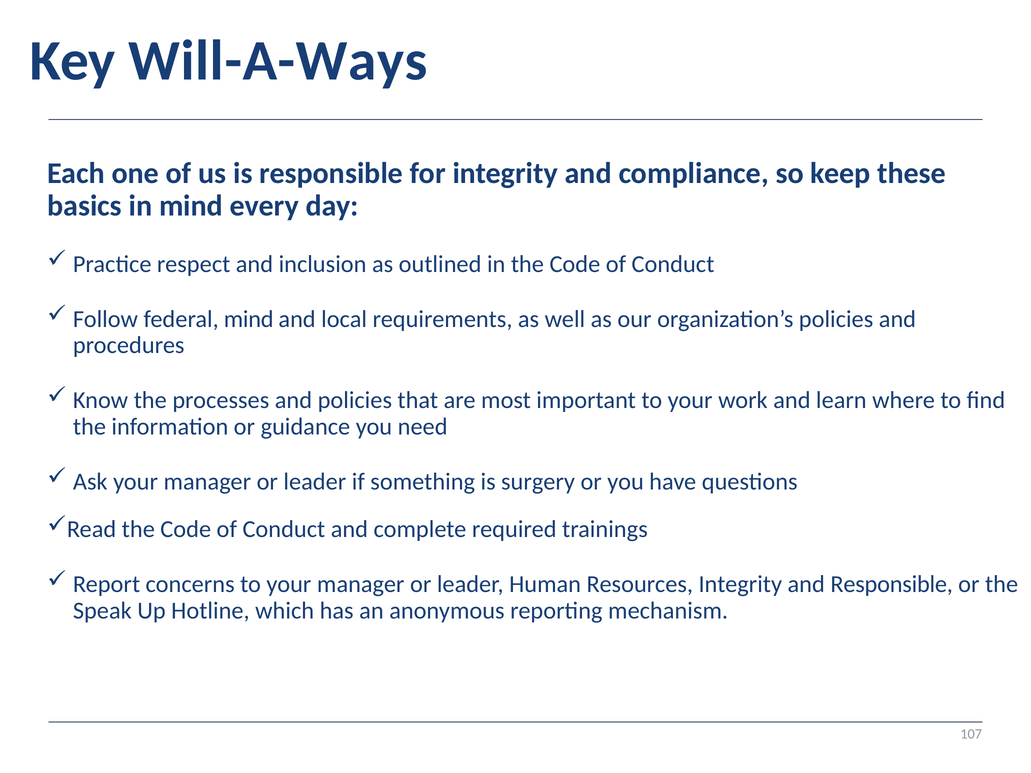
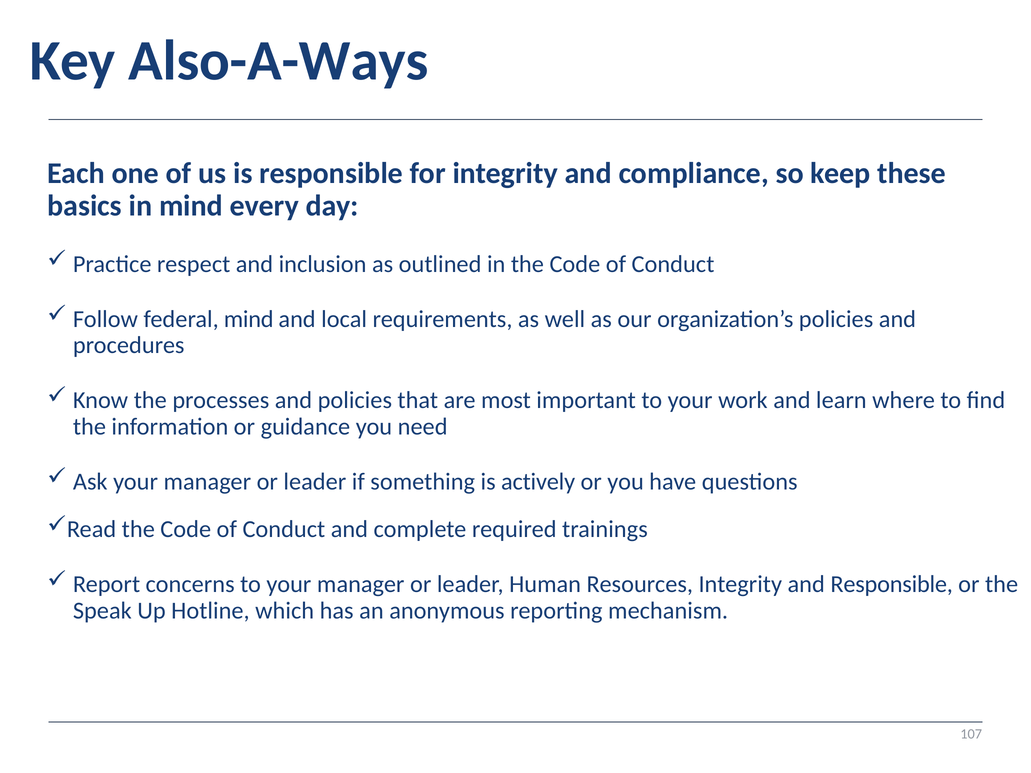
Will-A-Ways: Will-A-Ways -> Also-A-Ways (278, 61)
surgery: surgery -> actively (538, 482)
